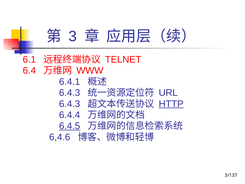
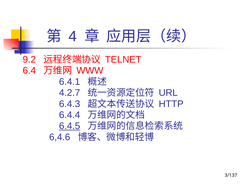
3: 3 -> 4 (73, 36)
6.1: 6.1 -> 9.2 (29, 59)
6.4.3: 6.4.3 -> 4.2.7 (70, 93)
HTTP underline: present -> none (171, 104)
